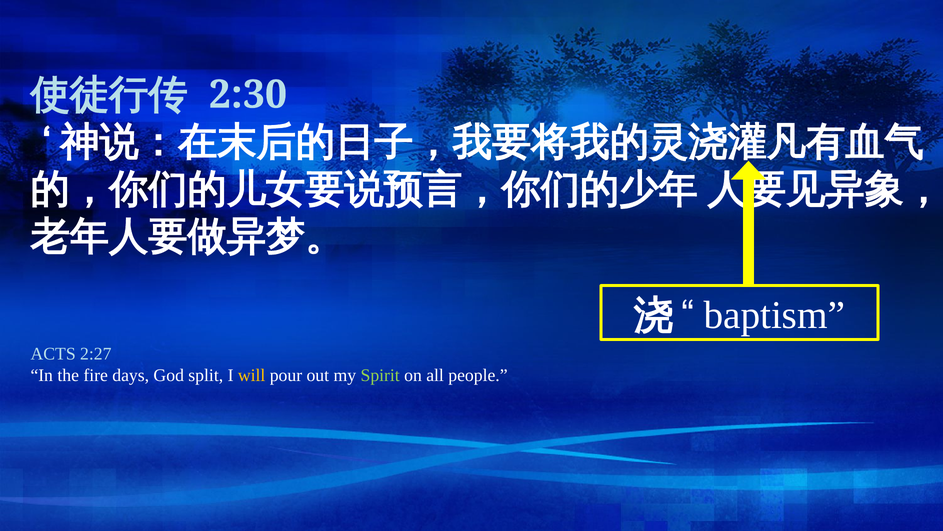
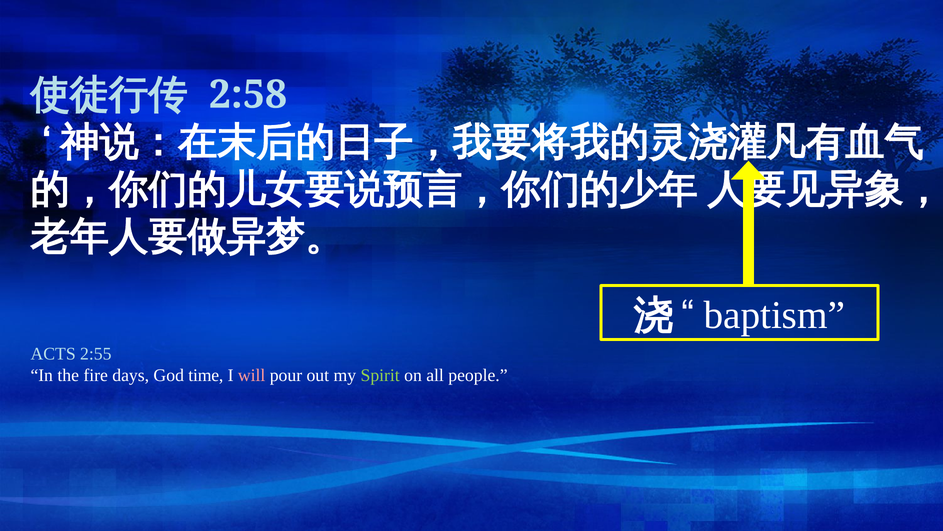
2:30: 2:30 -> 2:58 (248, 95)
2:27: 2:27 -> 2:55 (96, 354)
split: split -> time (206, 375)
will colour: yellow -> pink (252, 375)
